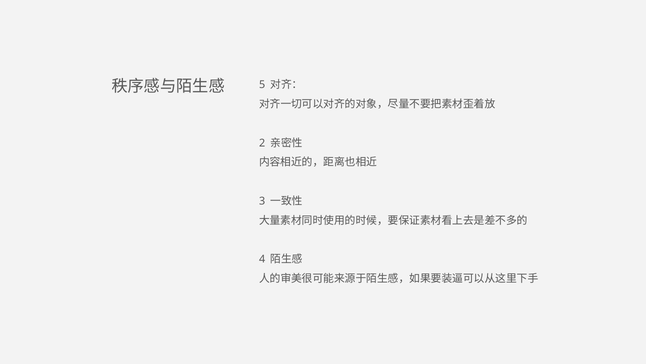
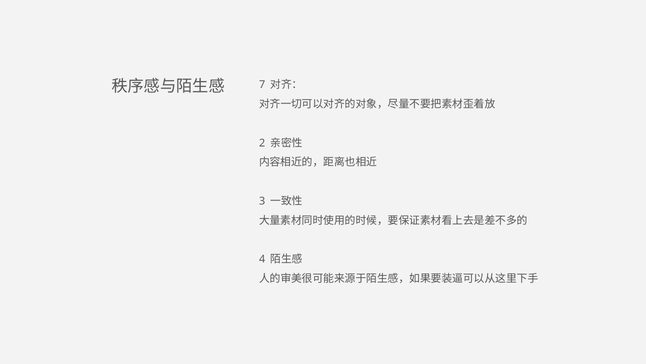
5: 5 -> 7 (262, 85)
